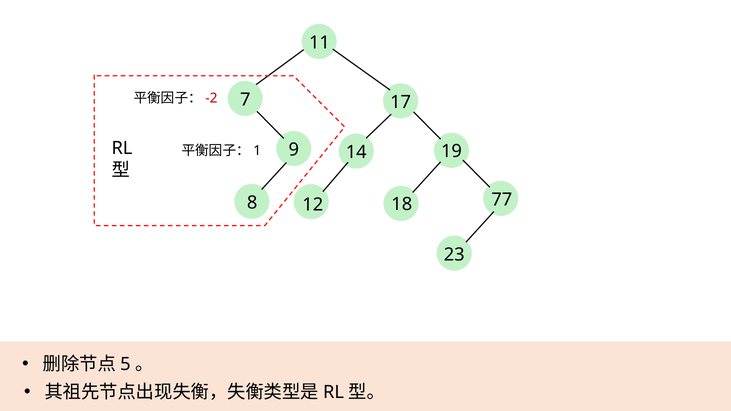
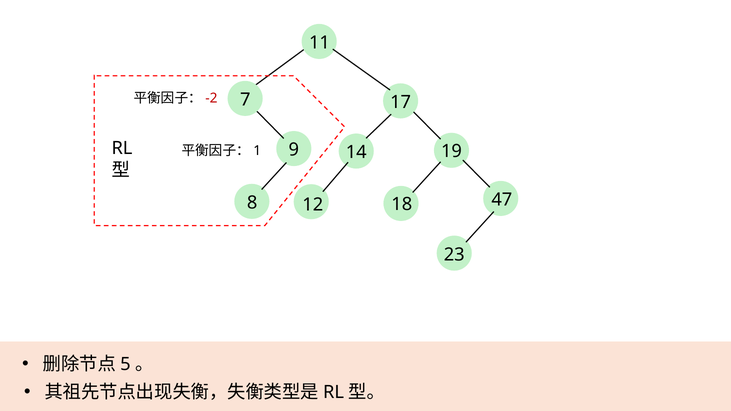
77: 77 -> 47 (502, 200)
